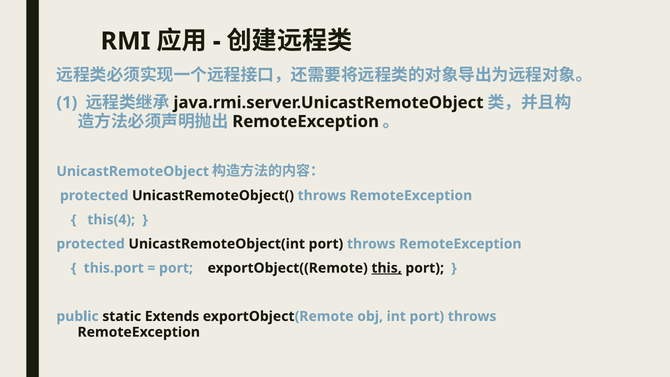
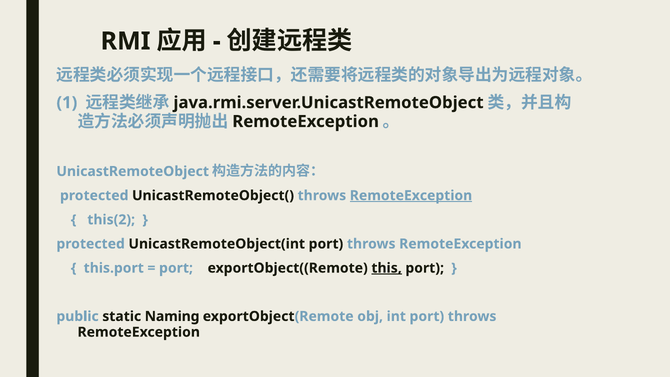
RemoteException underline: none -> present (411, 195)
this(4: this(4 -> this(2 (111, 220)
Extends: Extends -> Naming (172, 316)
